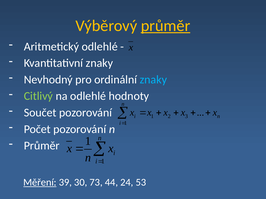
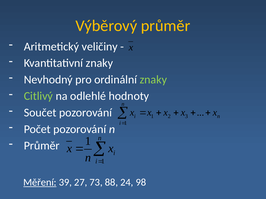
průměr underline: present -> none (166, 26)
Aritmetický odlehlé: odlehlé -> veličiny (100, 47)
znaky colour: light blue -> light green (153, 80)
30: 30 -> 27 (81, 183)
44: 44 -> 88 (111, 183)
53: 53 -> 98 (141, 183)
